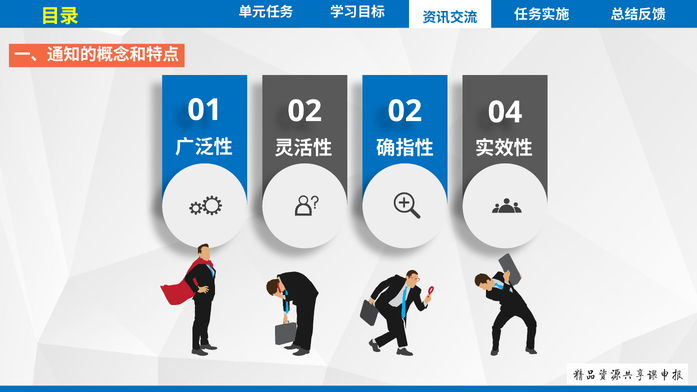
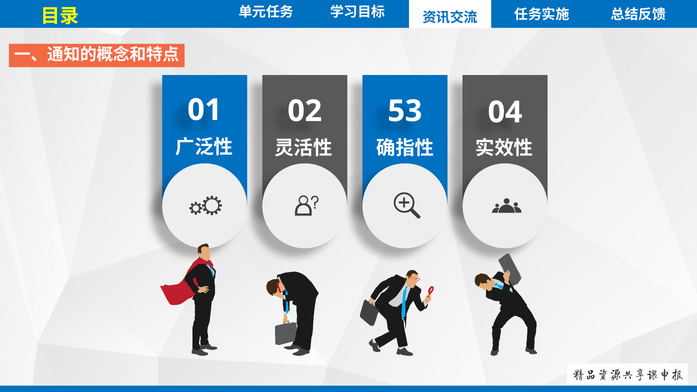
02 02: 02 -> 53 (405, 111)
